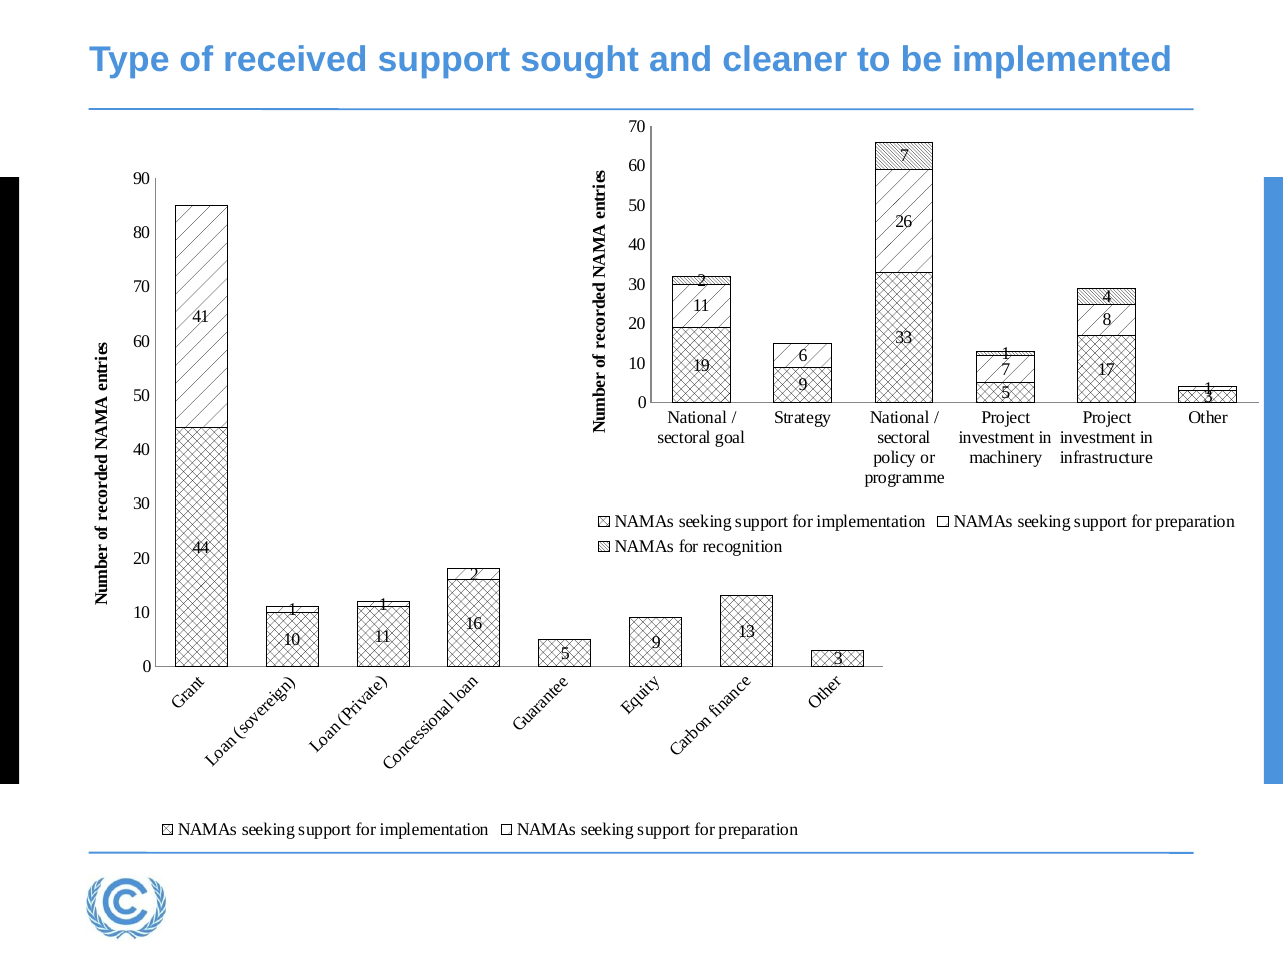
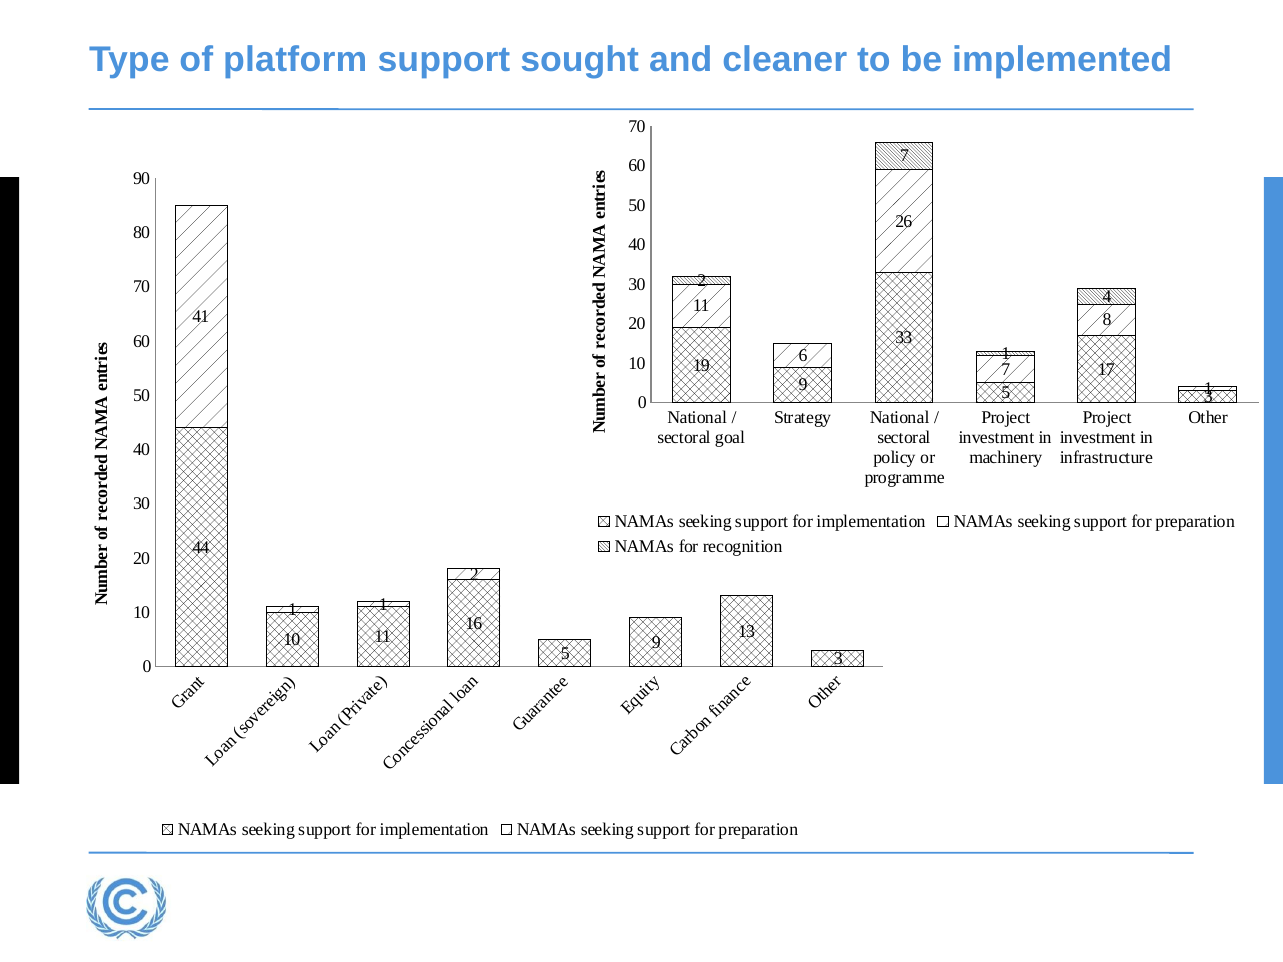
received: received -> platform (295, 60)
